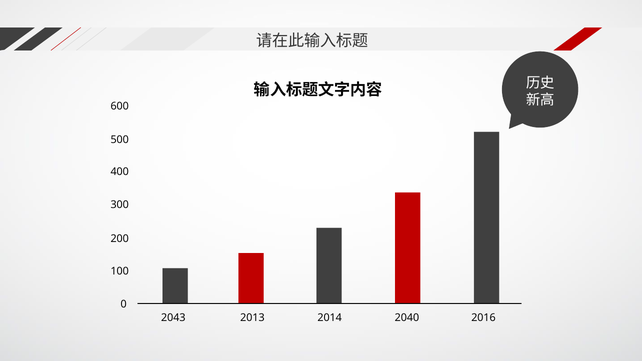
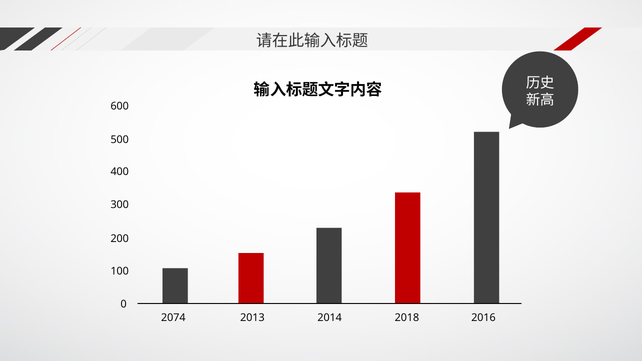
2043: 2043 -> 2074 (173, 318)
2040: 2040 -> 2018 (407, 318)
